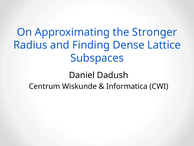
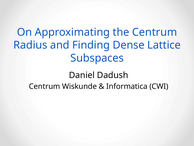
the Stronger: Stronger -> Centrum (155, 32)
